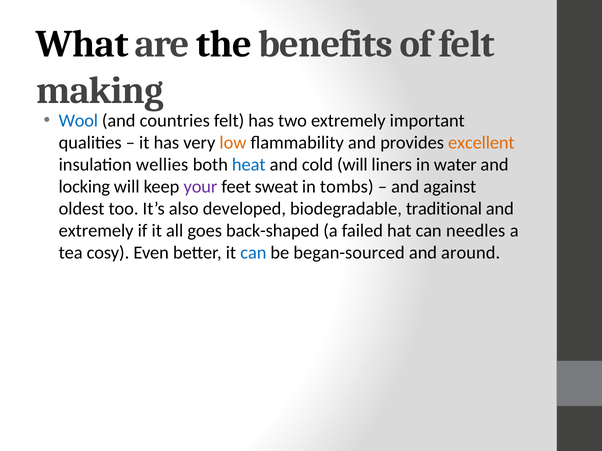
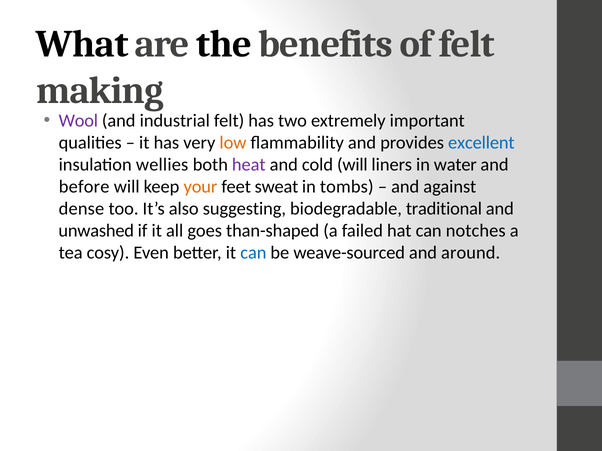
Wool colour: blue -> purple (78, 121)
countries: countries -> industrial (175, 121)
excellent colour: orange -> blue (481, 143)
heat colour: blue -> purple (249, 165)
locking: locking -> before (84, 187)
your colour: purple -> orange (200, 187)
oldest: oldest -> dense (81, 209)
developed: developed -> suggesting (244, 209)
extremely: extremely -> unwashed (96, 231)
back-shaped: back-shaped -> than-shaped (273, 231)
needles: needles -> notches (476, 231)
began-sourced: began-sourced -> weave-sourced (349, 253)
